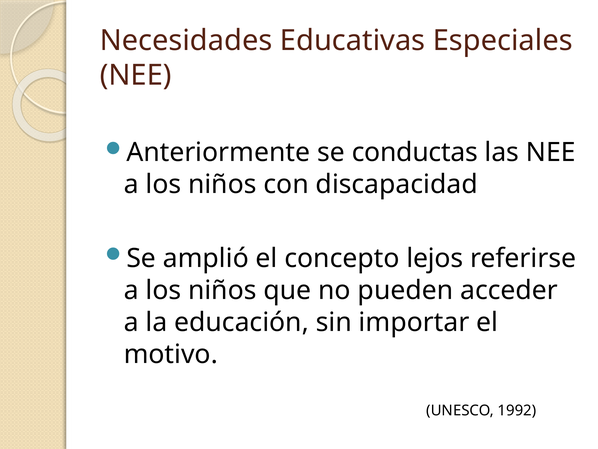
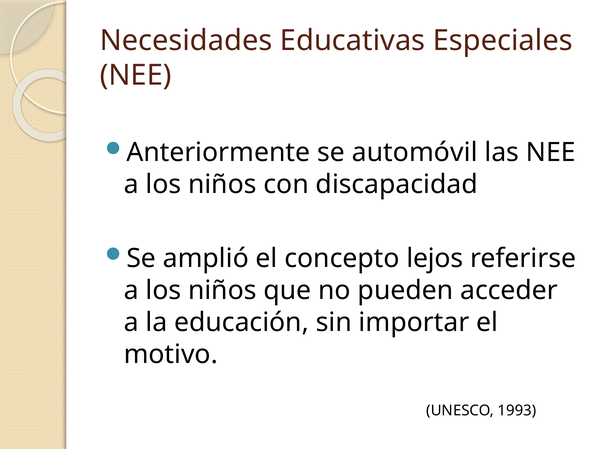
conductas: conductas -> automóvil (415, 152)
1992: 1992 -> 1993 (517, 410)
